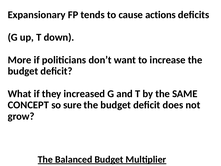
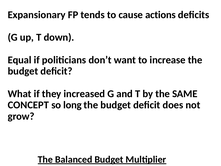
More: More -> Equal (20, 60)
sure: sure -> long (72, 105)
